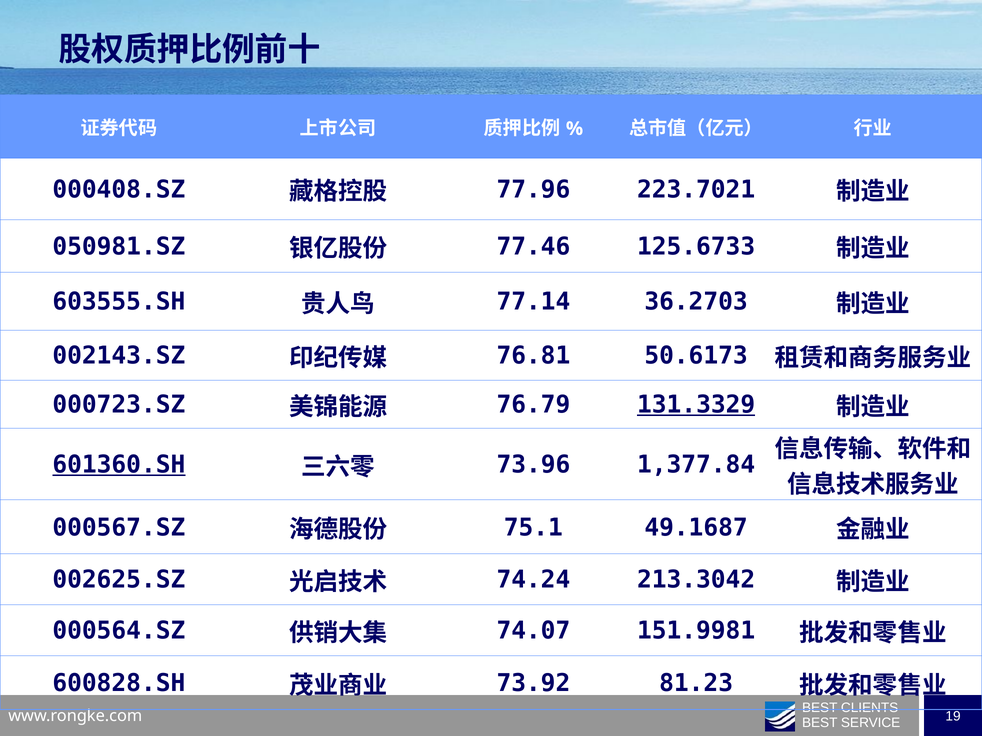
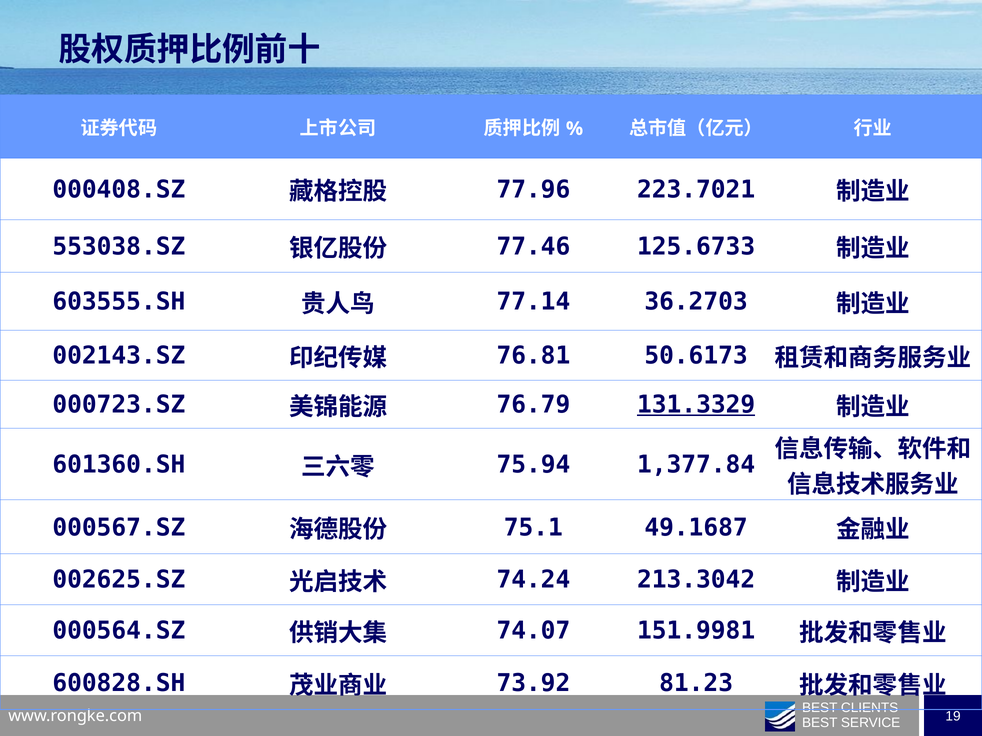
050981.SZ: 050981.SZ -> 553038.SZ (119, 247)
601360.SH underline: present -> none (119, 465)
73.96: 73.96 -> 75.94 (533, 465)
